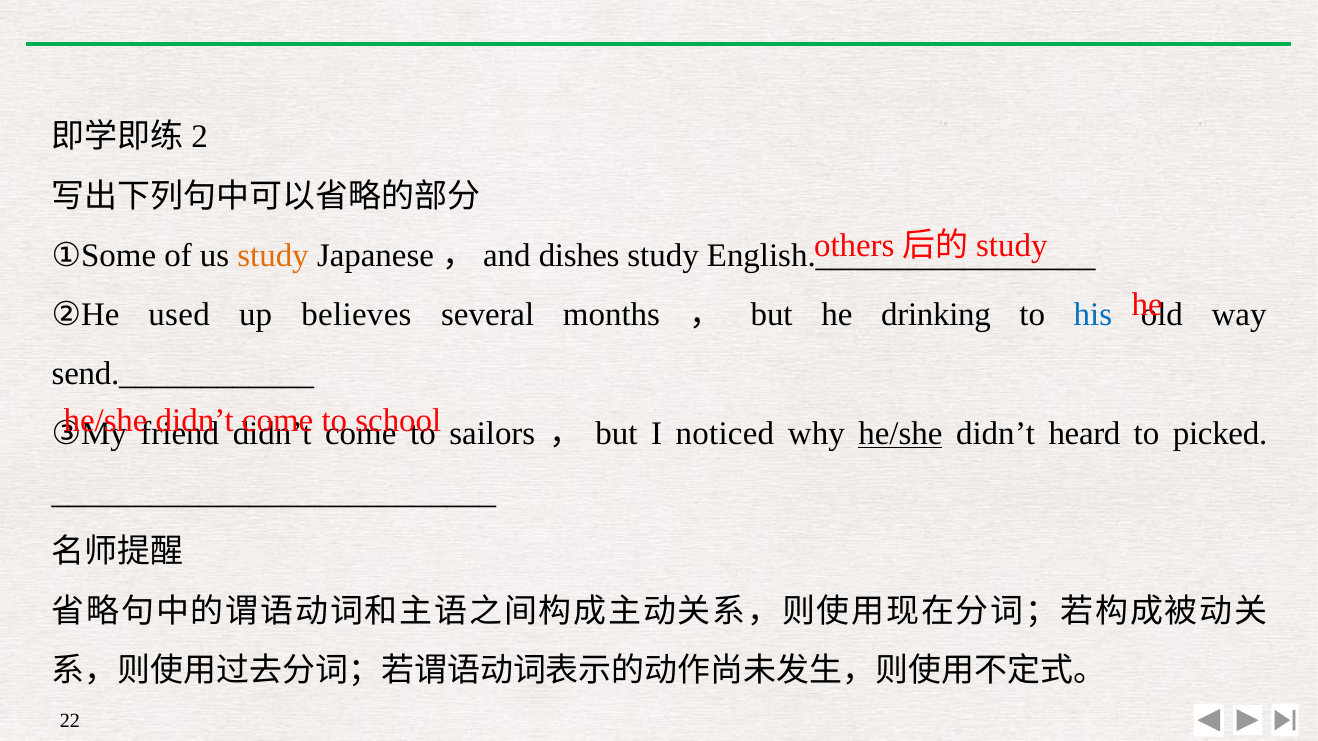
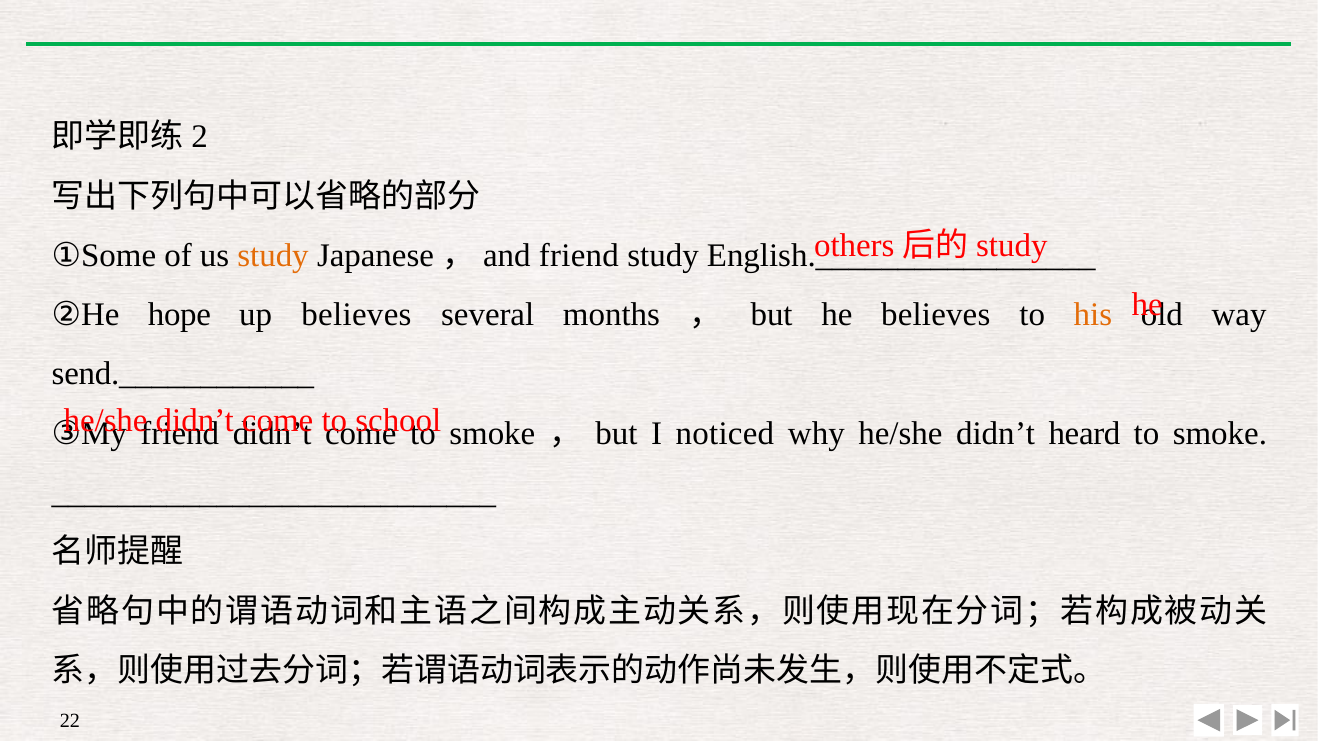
dishes: dishes -> friend (579, 256)
used: used -> hope (179, 315)
he drinking: drinking -> believes (936, 315)
his colour: blue -> orange (1093, 315)
sailors: sailors -> smoke (492, 434)
he/she underline: present -> none (900, 434)
picked: picked -> smoke (1220, 434)
